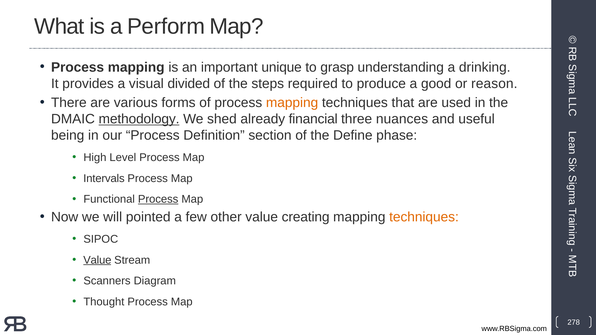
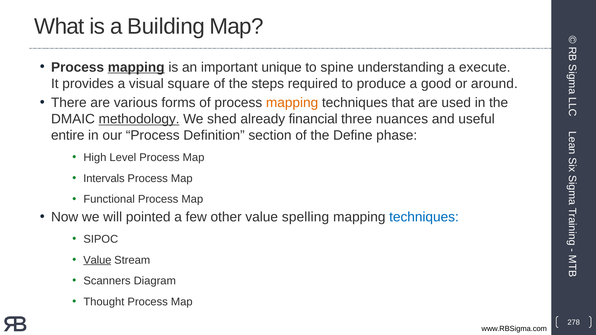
Perform: Perform -> Building (166, 27)
mapping underline: none -> present (136, 67)
grasp: grasp -> spine (337, 67)
drinking: drinking -> execute (485, 67)
divided: divided -> square (189, 84)
reason: reason -> around (494, 84)
being: being -> entire (68, 136)
Process underline: present -> none (158, 199)
creating: creating -> spelling (306, 217)
techniques colour: orange -> blue (424, 217)
